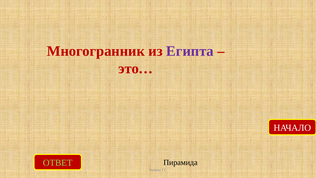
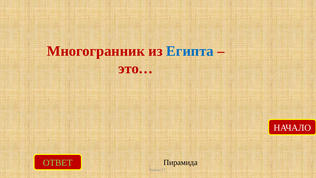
Египта colour: purple -> blue (190, 51)
